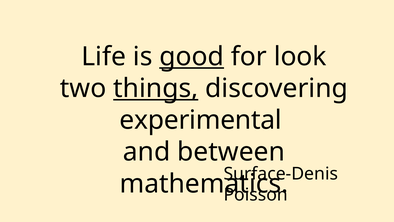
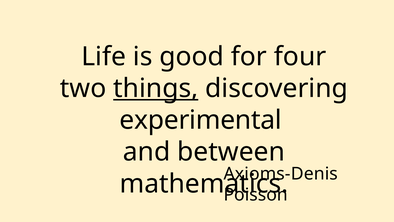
good underline: present -> none (192, 56)
look: look -> four (300, 56)
Surface-Denis: Surface-Denis -> Axioms-Denis (281, 173)
